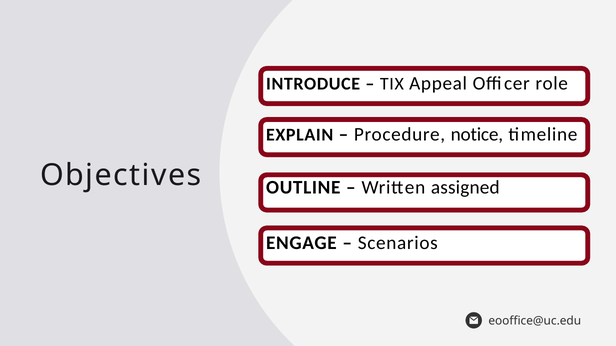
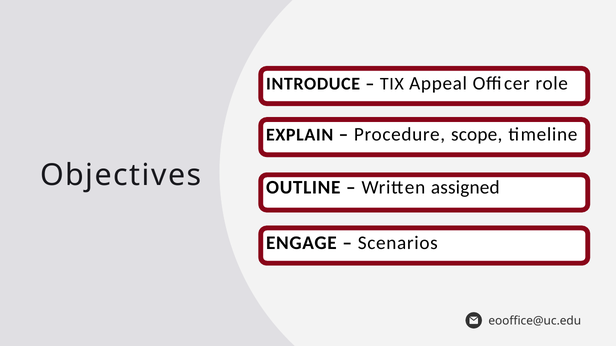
notice: notice -> scope (477, 134)
